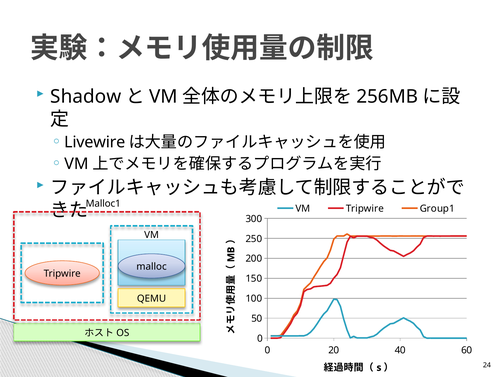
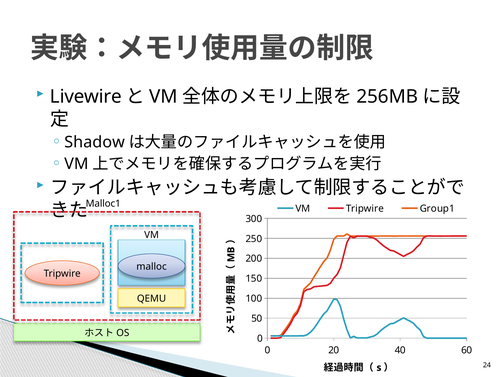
Shadow: Shadow -> Livewire (86, 97)
Livewire: Livewire -> Shadow (95, 142)
